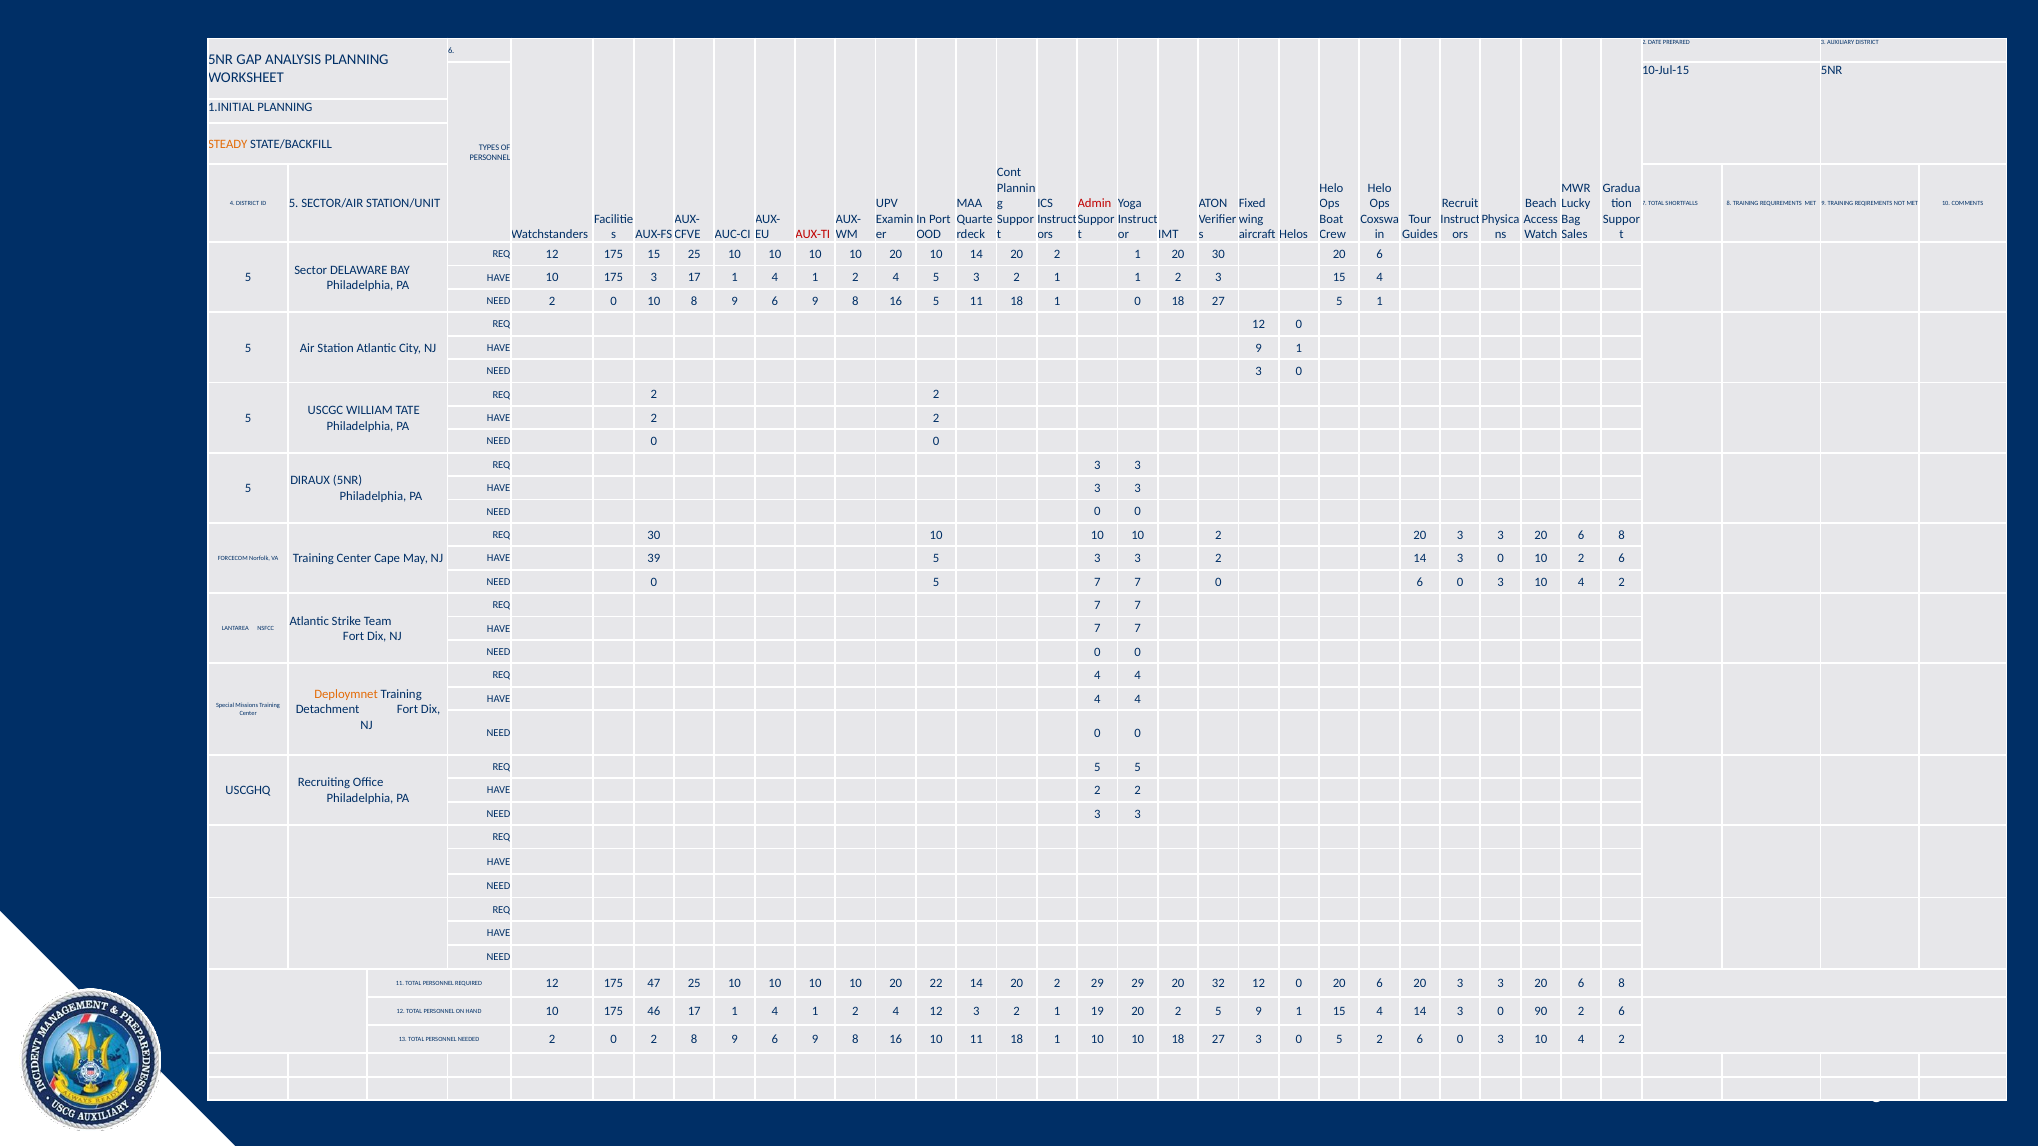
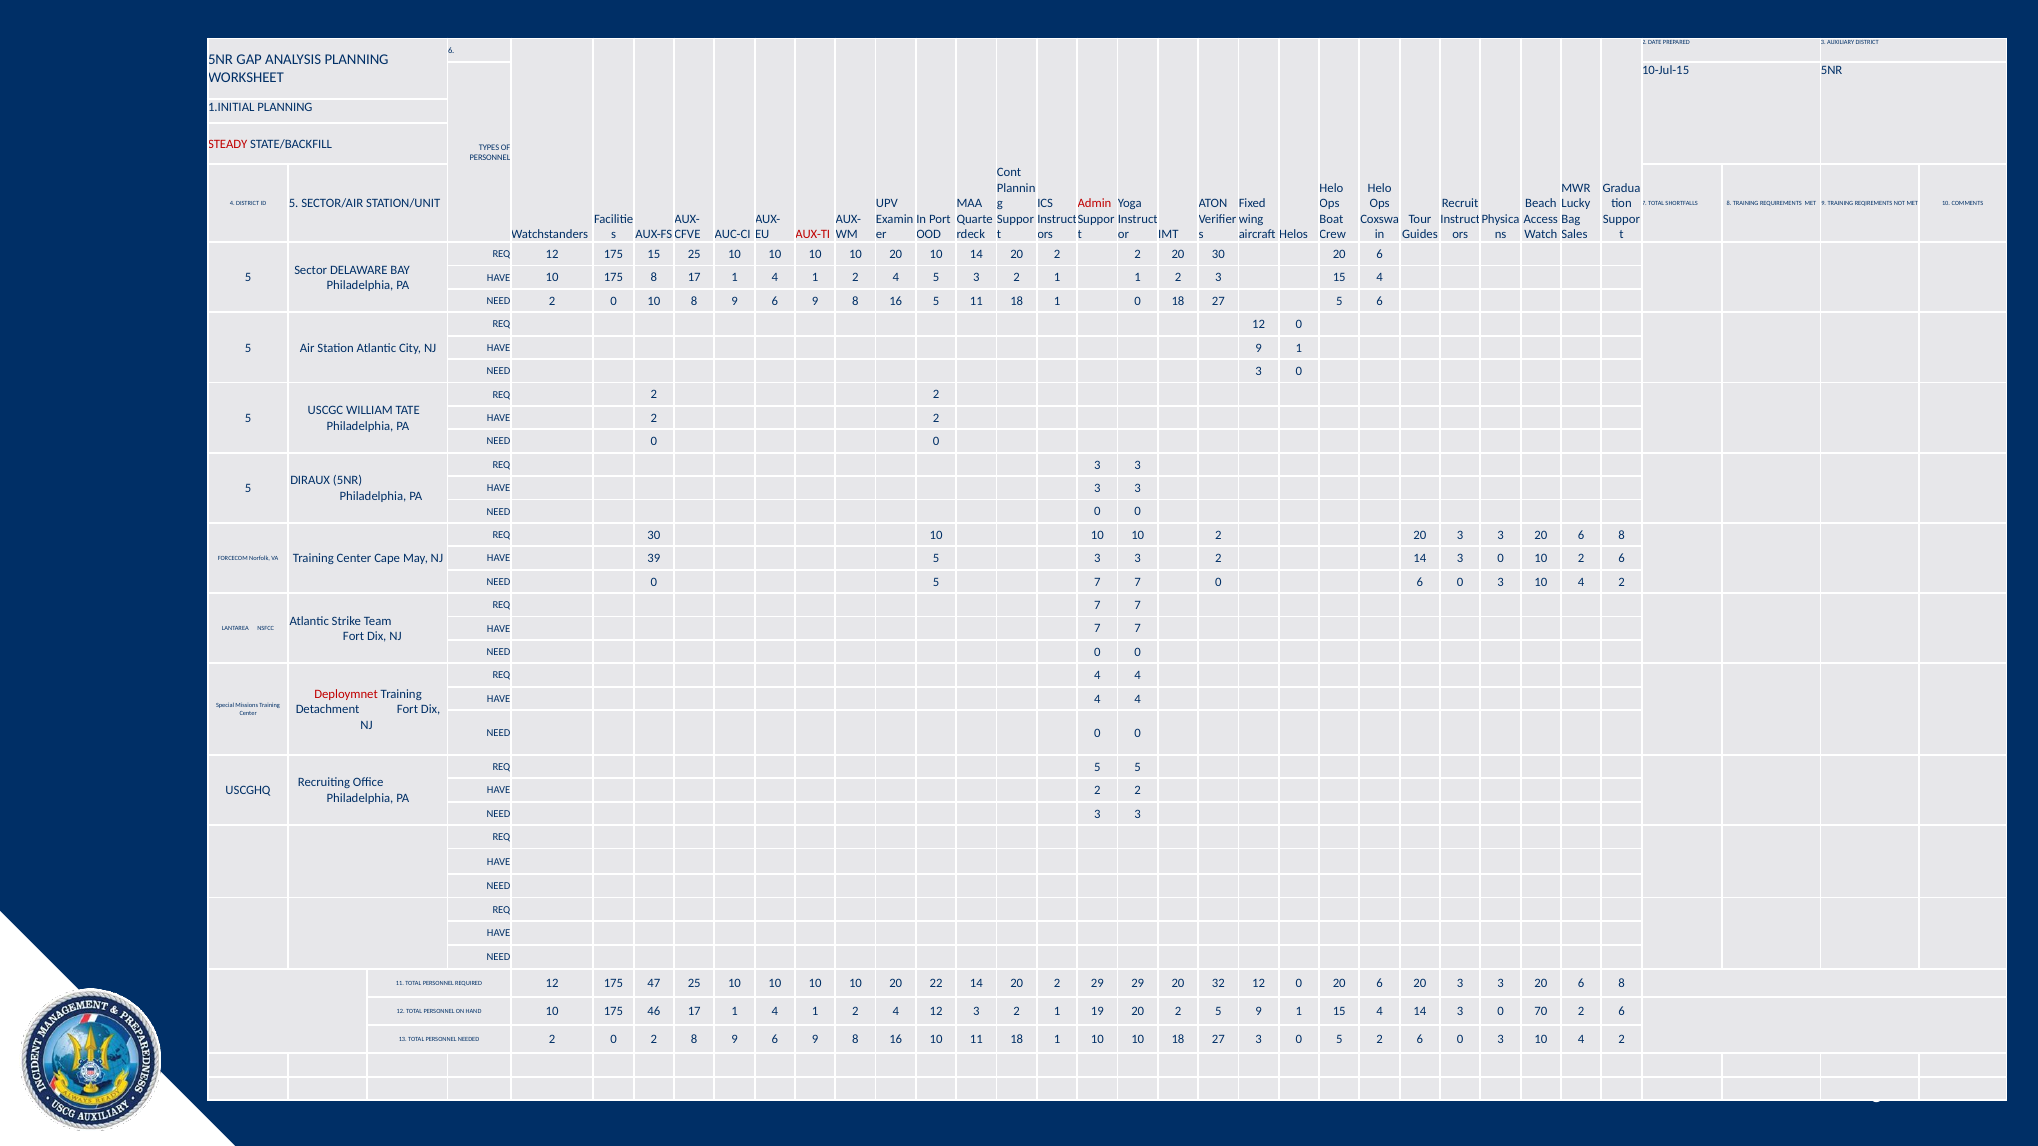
STEADY colour: orange -> red (228, 144)
20 2 1: 1 -> 2 (1138, 254)
175 3: 3 -> 8 (654, 278)
5 1: 1 -> 6 (1380, 301)
Deploymnet colour: orange -> red (346, 694)
90: 90 -> 70 (1541, 1012)
